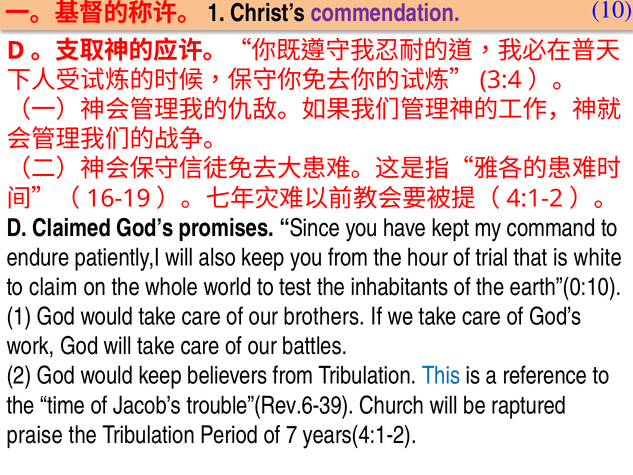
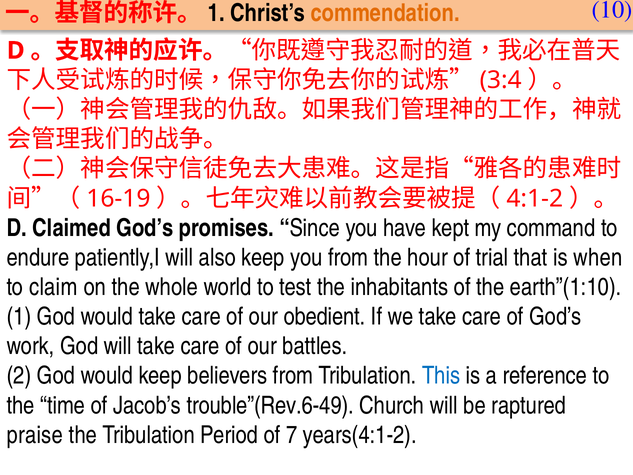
commendation colour: purple -> orange (385, 13)
white: white -> when (598, 257)
earth”(0:10: earth”(0:10 -> earth”(1:10 (566, 287)
brothers: brothers -> obedient (325, 317)
trouble”(Rev.6-39: trouble”(Rev.6-39 -> trouble”(Rev.6-49 (270, 405)
